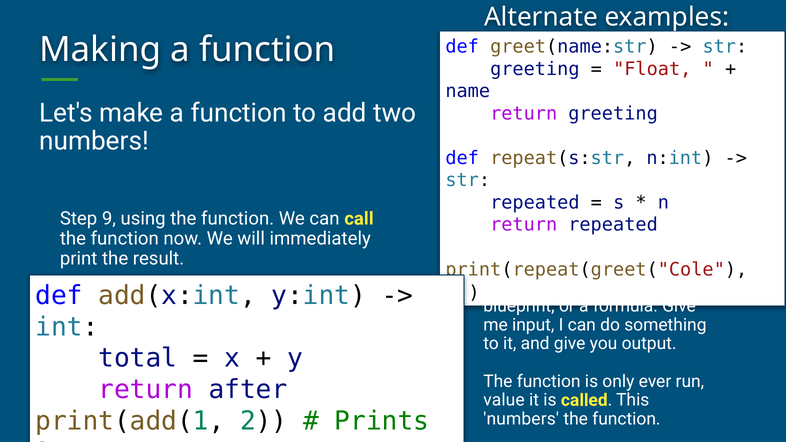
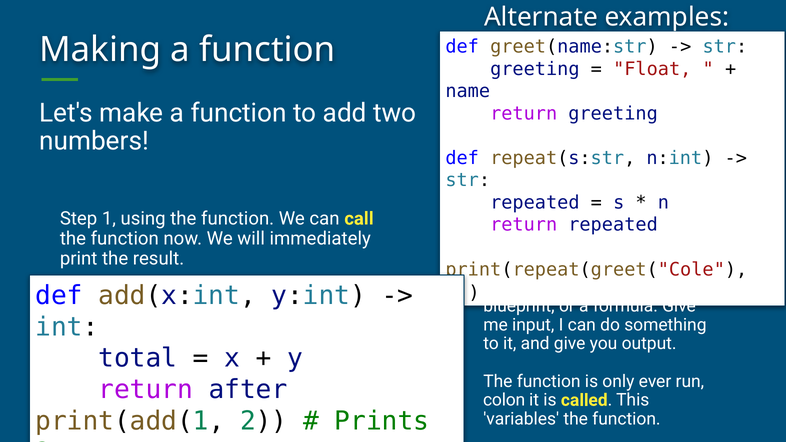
9: 9 -> 1 (109, 219)
value: value -> colon (504, 400)
numbers: numbers -> variables (521, 419)
